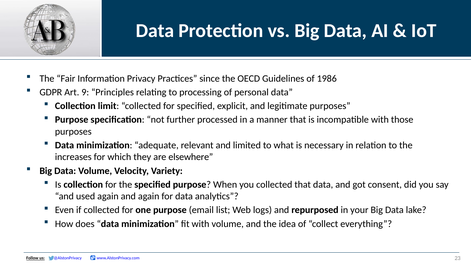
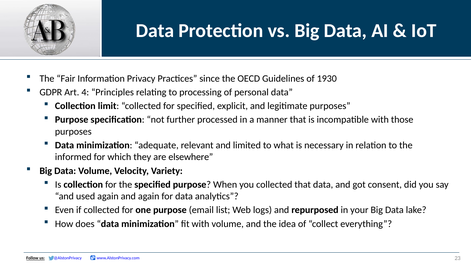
1986: 1986 -> 1930 (327, 78)
9: 9 -> 4 (85, 92)
increases: increases -> informed (73, 157)
